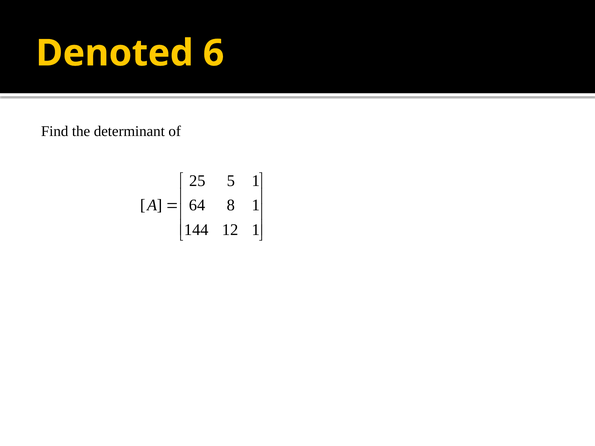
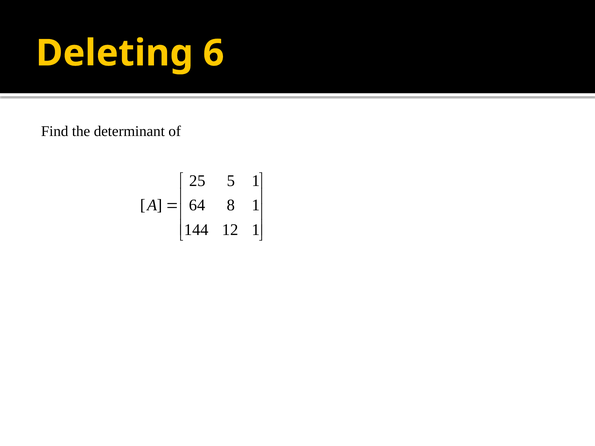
Denoted: Denoted -> Deleting (114, 53)
